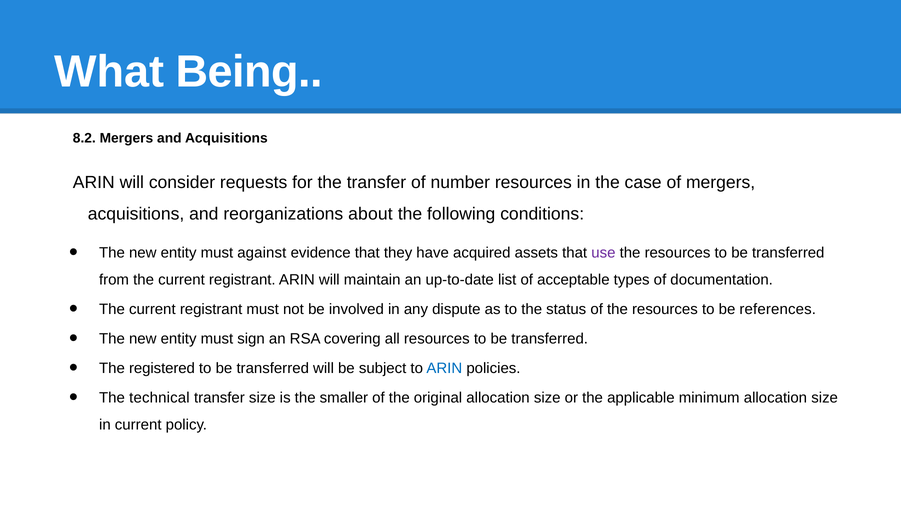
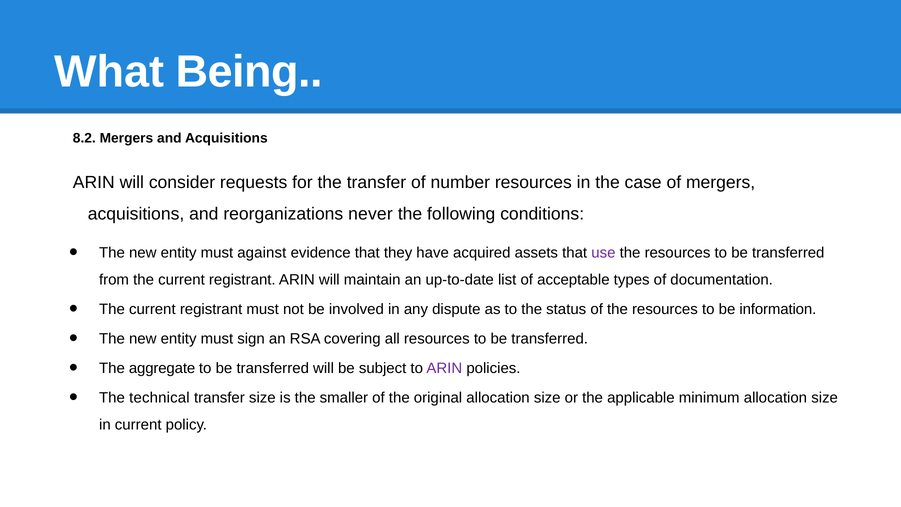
about: about -> never (370, 214)
references: references -> information (778, 309)
registered: registered -> aggregate (162, 368)
ARIN colour: blue -> purple (444, 368)
